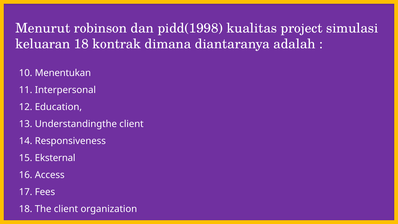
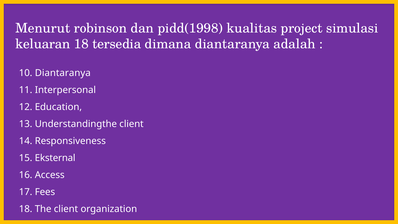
kontrak: kontrak -> tersedia (117, 44)
10 Menentukan: Menentukan -> Diantaranya (63, 73)
